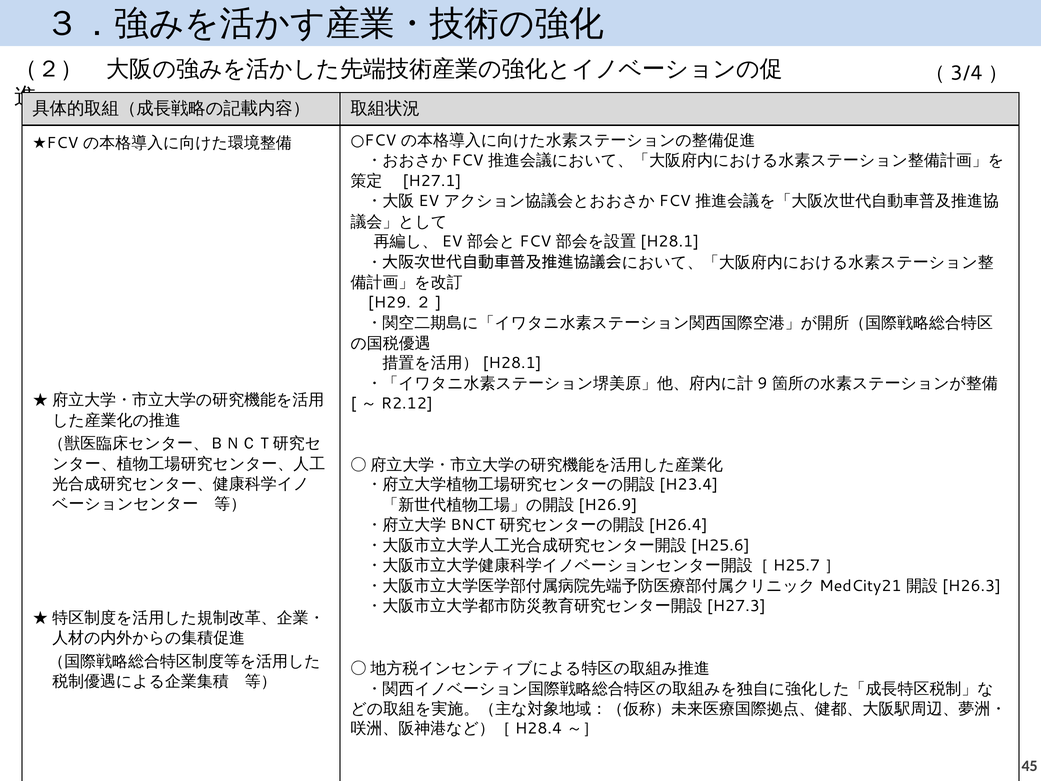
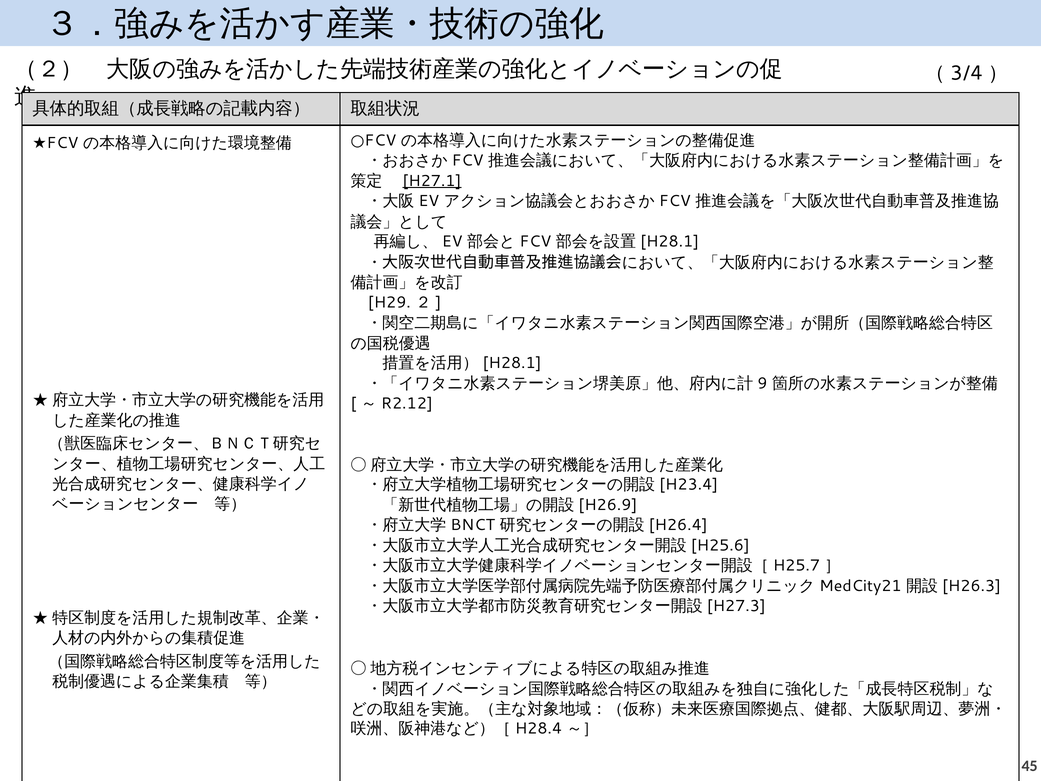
H27.1 underline: none -> present (432, 181)
